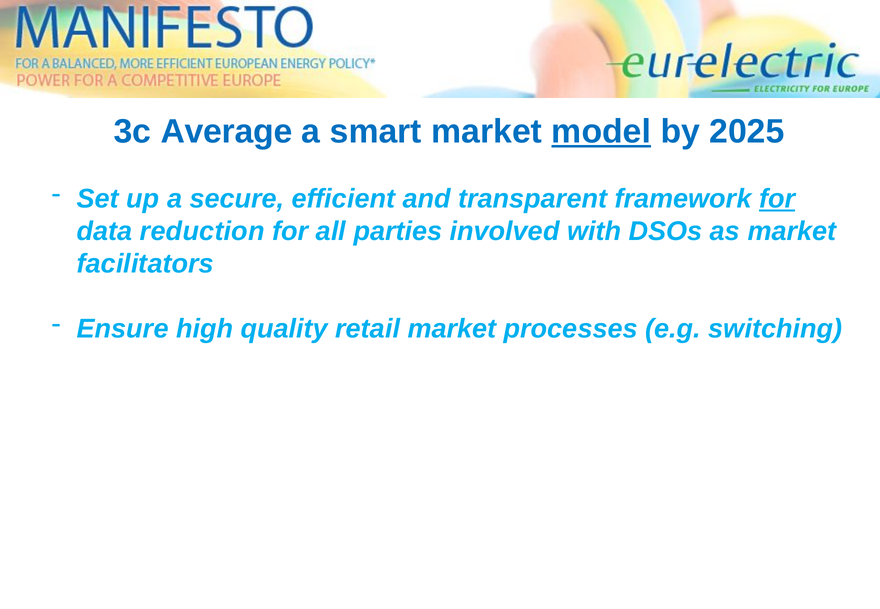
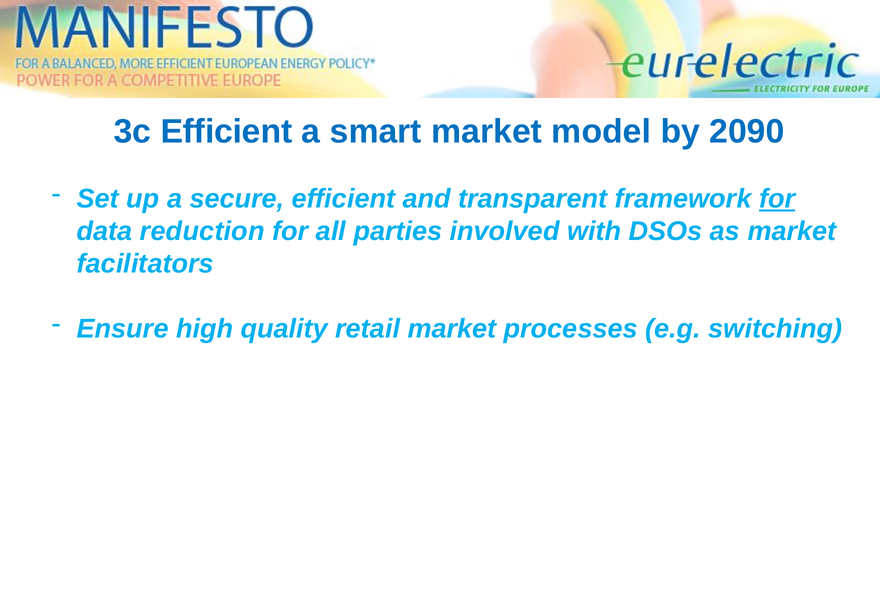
3c Average: Average -> Efficient (226, 132)
model underline: present -> none (601, 132)
2025: 2025 -> 2090 (747, 132)
